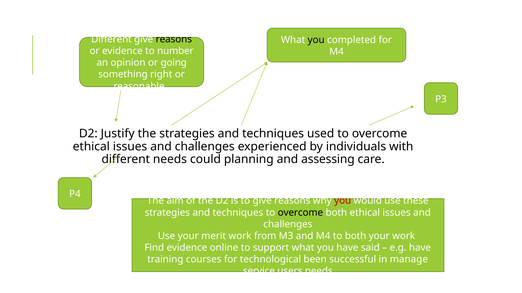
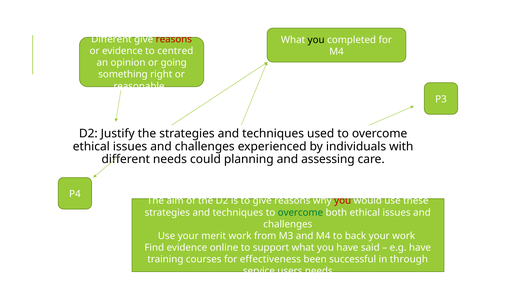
reasons colour: black -> red (174, 39)
number: number -> centred (175, 51)
overcome colour: black -> green (300, 213)
to both: both -> back (356, 236)
technological: technological -> effectiveness (270, 260)
manage: manage -> through (409, 260)
